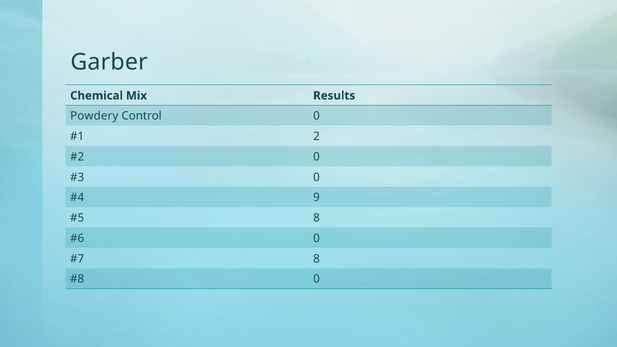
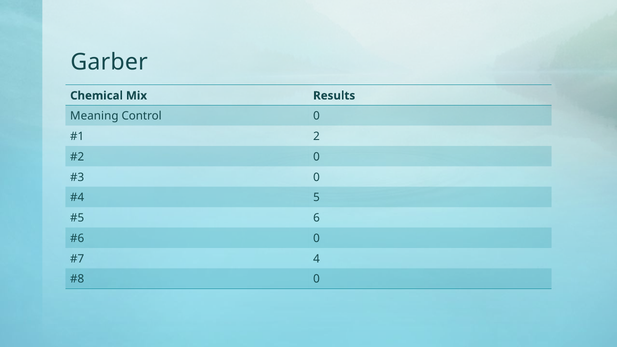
Powdery: Powdery -> Meaning (94, 116)
9: 9 -> 5 (316, 198)
8: 8 -> 6 (316, 218)
8: 8 -> 4 (316, 259)
